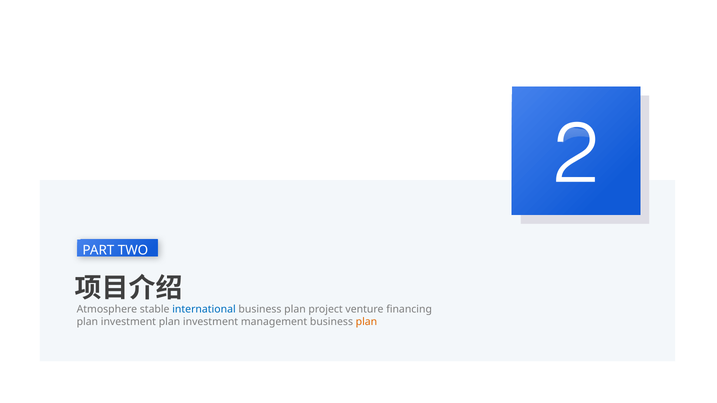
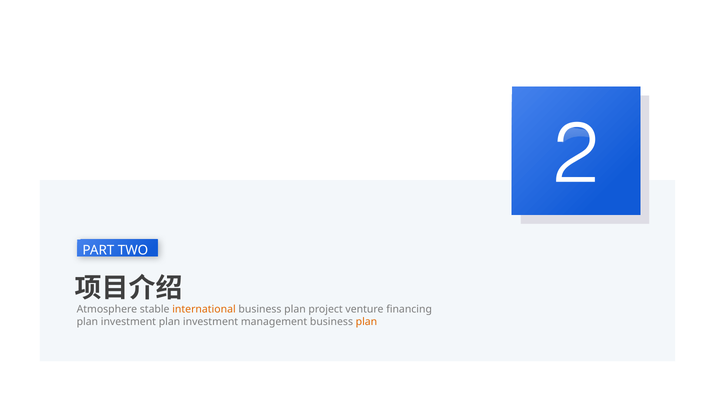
international colour: blue -> orange (204, 310)
